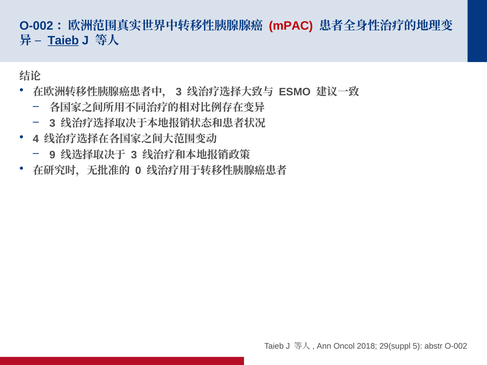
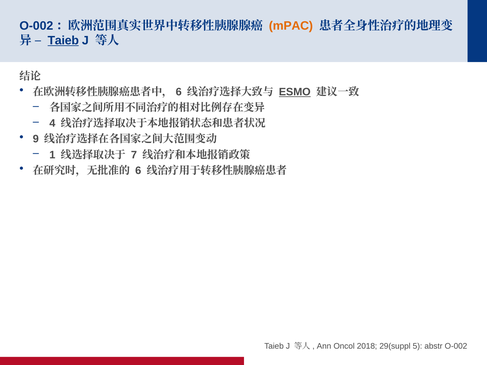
mPAC colour: red -> orange (291, 26)
3: 3 -> 6 (179, 92)
ESMO underline: none -> present (295, 92)
3: 3 -> 4 (52, 124)
4: 4 -> 9 (36, 139)
9: 9 -> 1 (52, 155)
3: 3 -> 7 (134, 155)
0: 0 -> 6 (138, 171)
